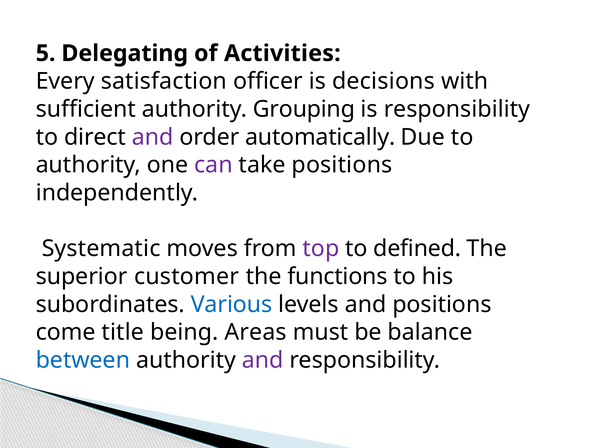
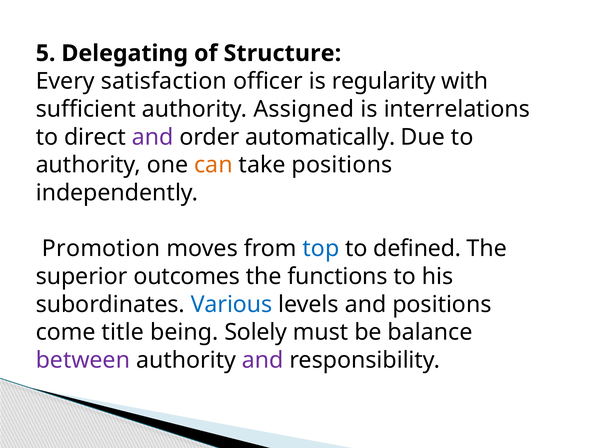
Activities: Activities -> Structure (282, 53)
decisions: decisions -> regularity (384, 81)
Grouping: Grouping -> Assigned (304, 109)
is responsibility: responsibility -> interrelations (457, 109)
can colour: purple -> orange (213, 165)
Systematic: Systematic -> Promotion (101, 248)
top colour: purple -> blue (321, 248)
customer: customer -> outcomes (187, 276)
Areas: Areas -> Solely (256, 332)
between colour: blue -> purple (83, 360)
